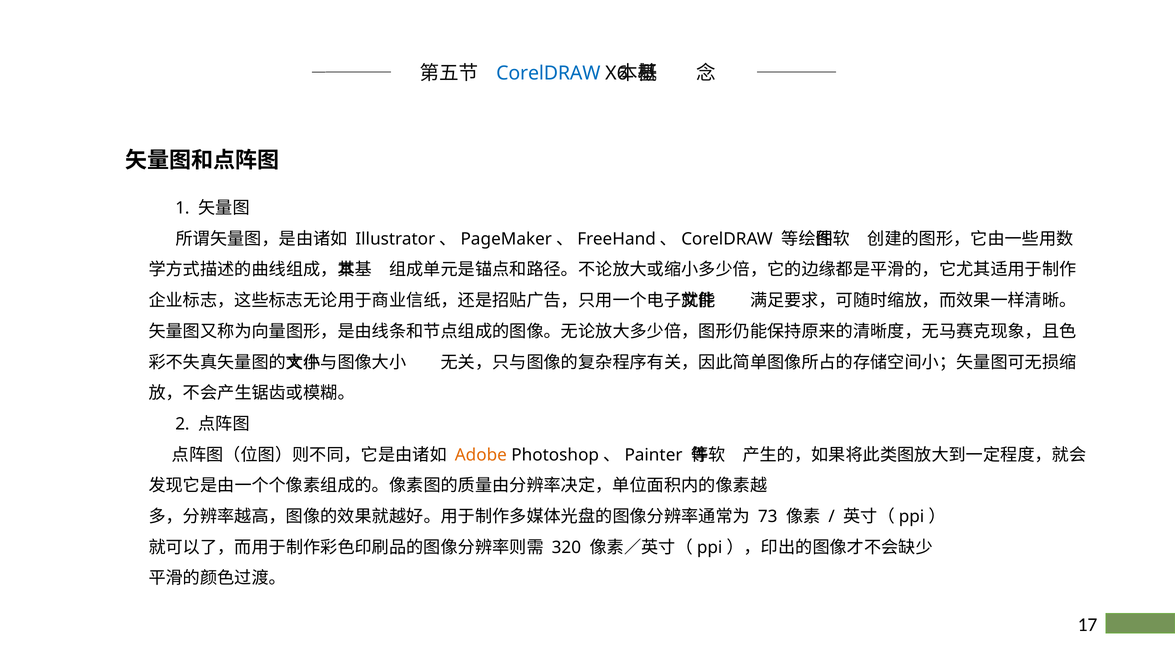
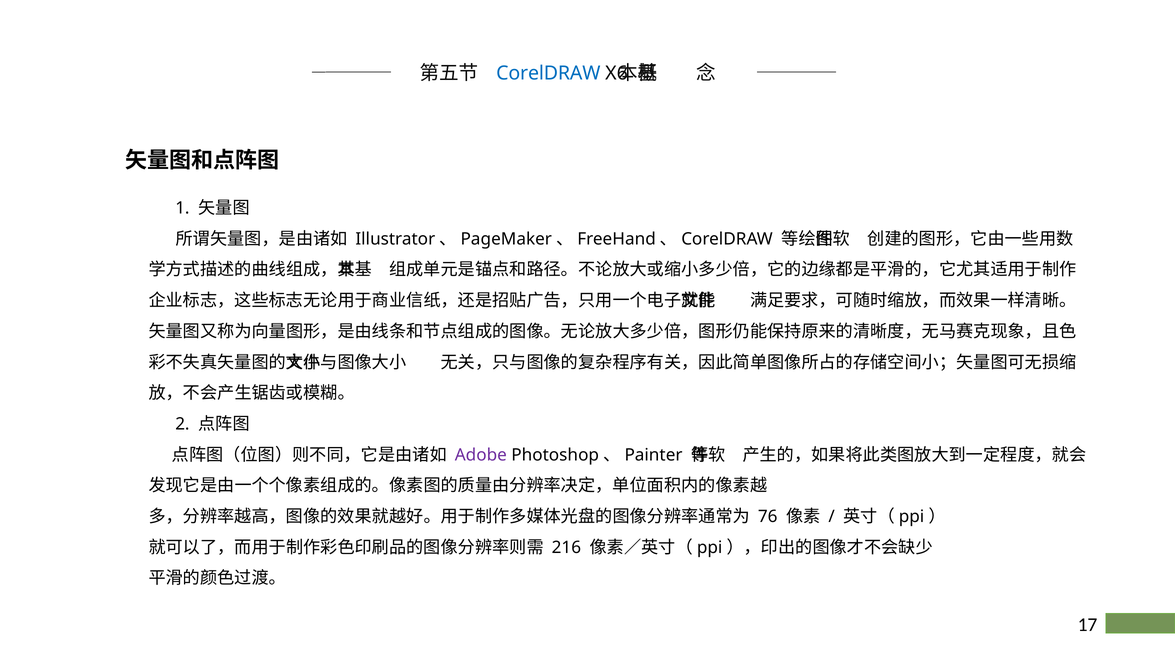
Adobe colour: orange -> purple (481, 455)
73: 73 -> 76 (768, 517)
320: 320 -> 216 (566, 547)
